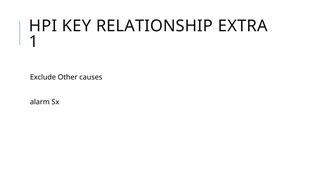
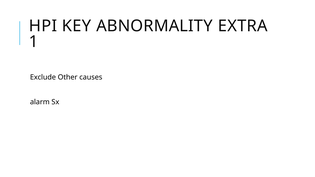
RELATIONSHIP: RELATIONSHIP -> ABNORMALITY (154, 26)
